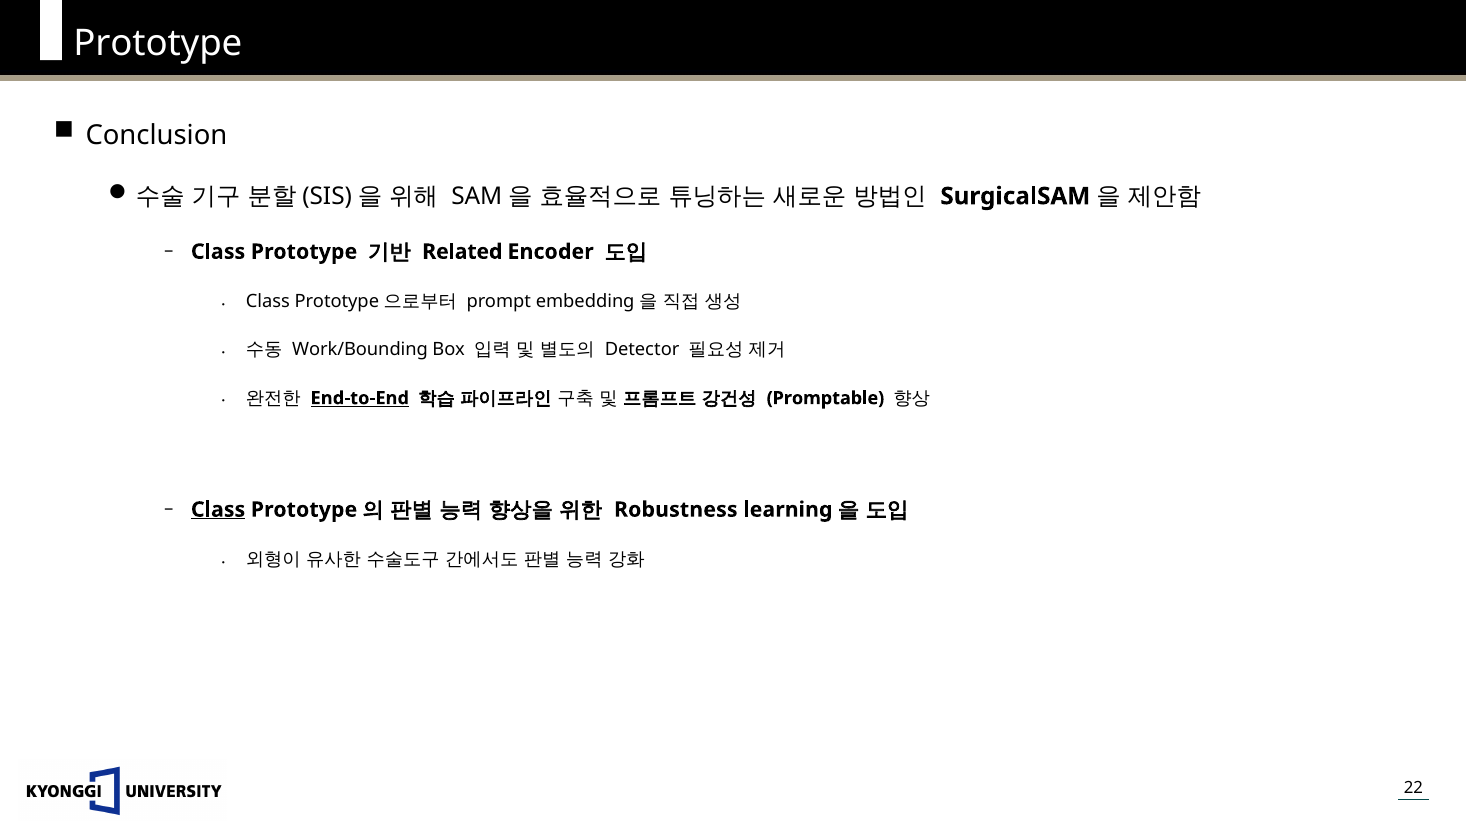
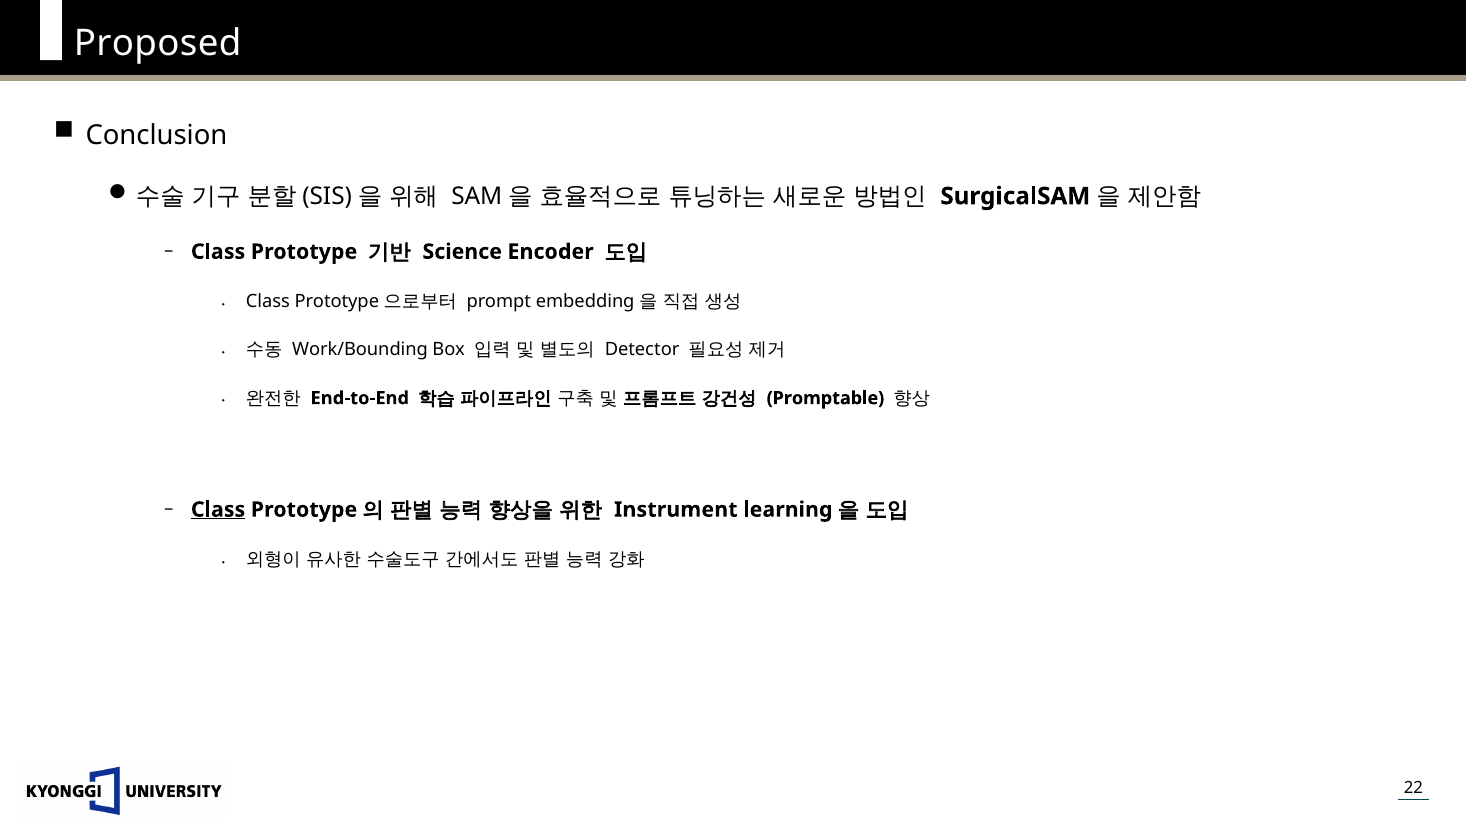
Prototype: Prototype -> Proposed (158, 44)
Related: Related -> Science (462, 252)
End-to-End underline: present -> none (360, 398)
Robustness: Robustness -> Instrument (676, 509)
